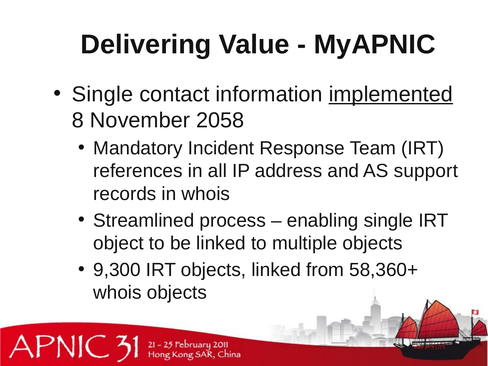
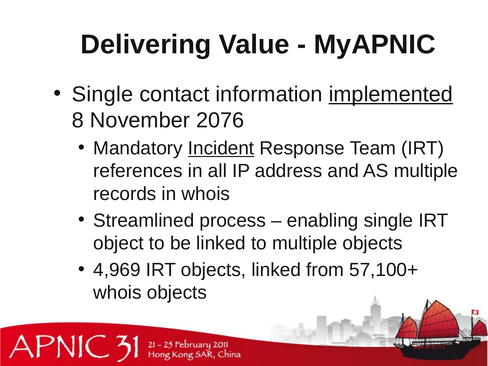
2058: 2058 -> 2076 (220, 120)
Incident underline: none -> present (221, 148)
AS support: support -> multiple (426, 171)
9,300: 9,300 -> 4,969 (117, 270)
58,360+: 58,360+ -> 57,100+ (384, 270)
